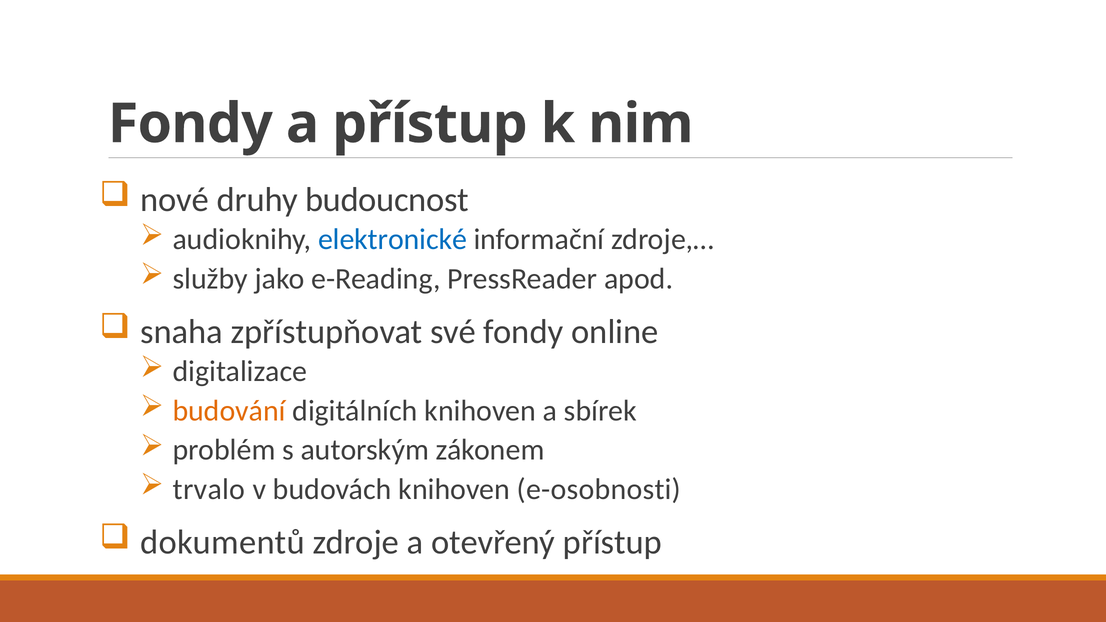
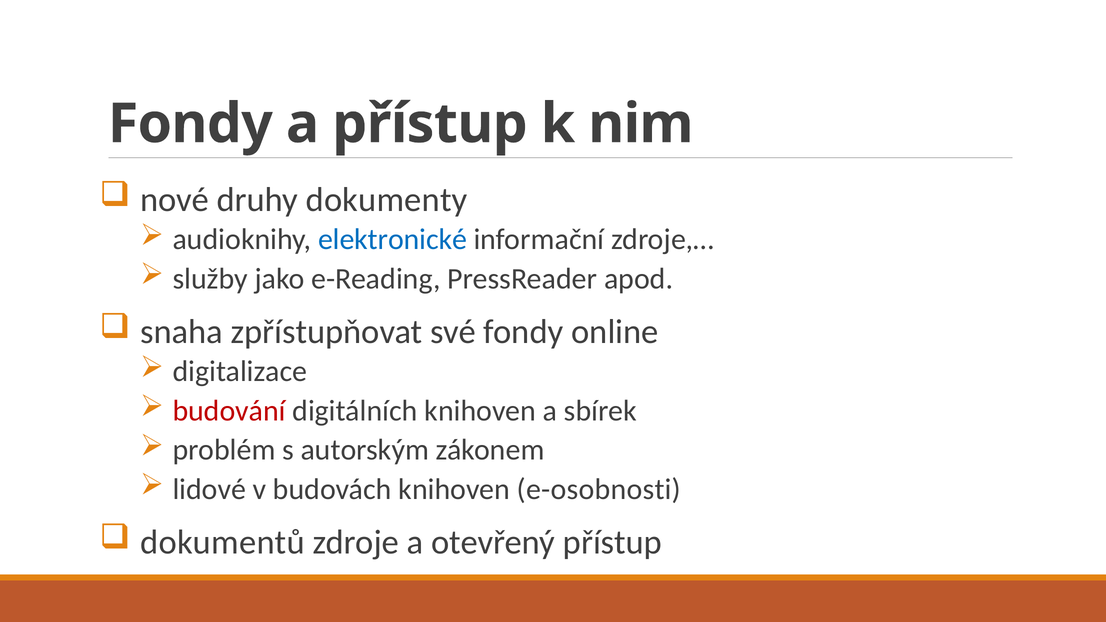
budoucnost: budoucnost -> dokumenty (387, 200)
budování colour: orange -> red (229, 411)
trvalo: trvalo -> lidové (209, 489)
